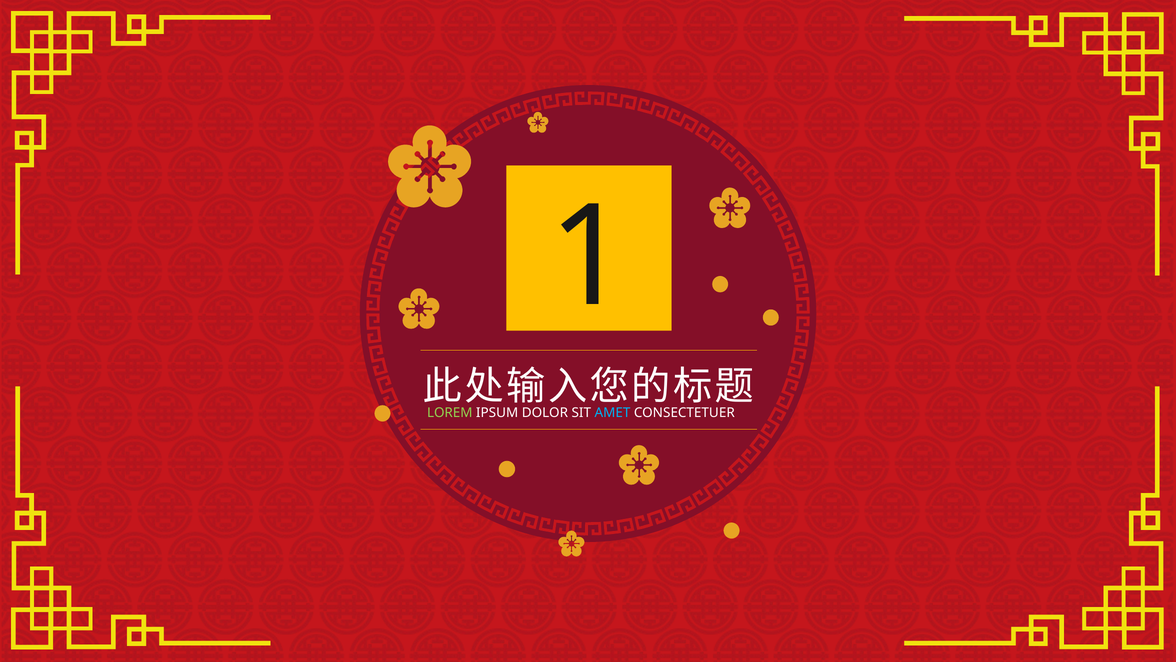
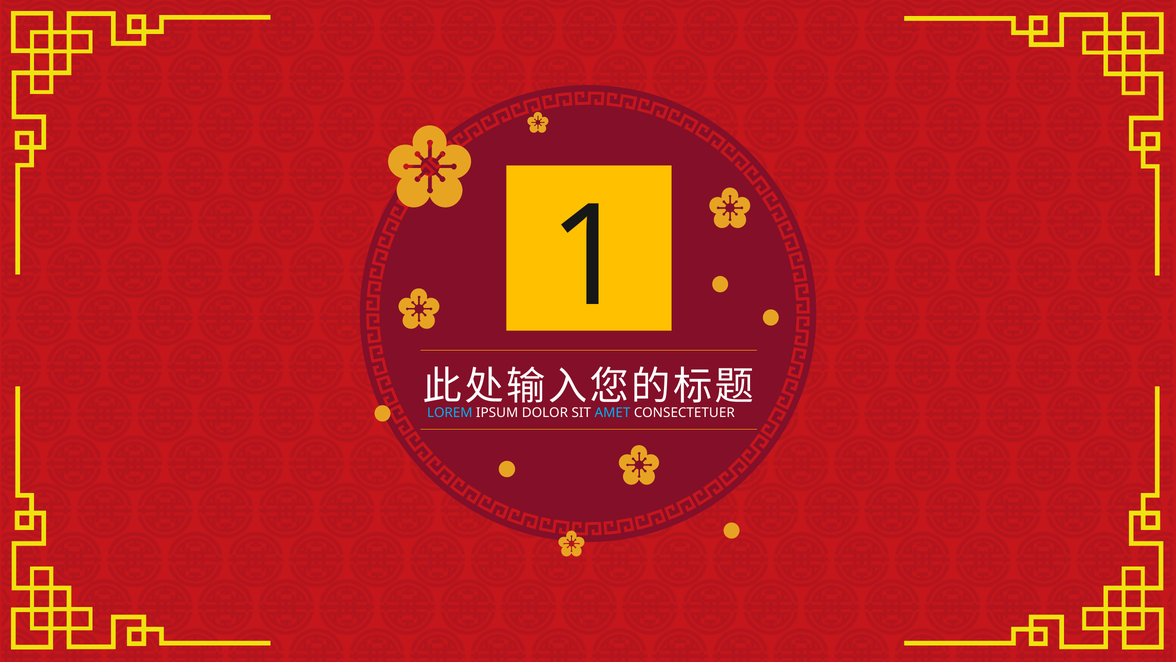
LOREM colour: light green -> light blue (450, 413)
